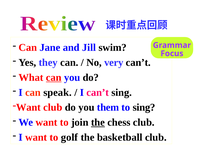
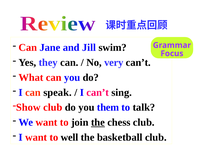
can underline: present -> none (54, 77)
Want: Want -> Show (28, 107)
to sing: sing -> talk (144, 107)
golf: golf -> well (70, 137)
